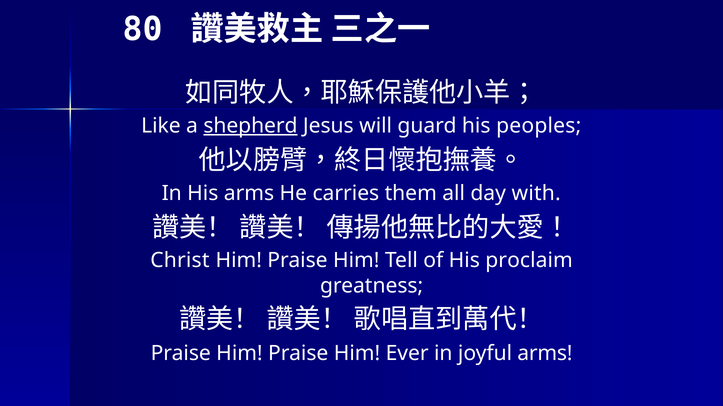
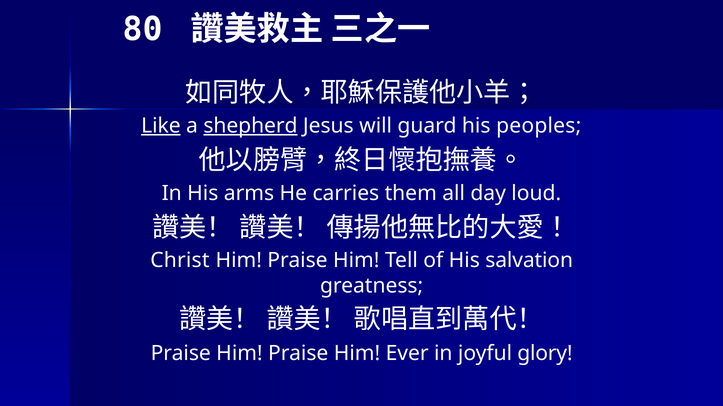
Like underline: none -> present (161, 126)
with: with -> loud (536, 193)
proclaim: proclaim -> salvation (529, 261)
joyful arms: arms -> glory (545, 354)
